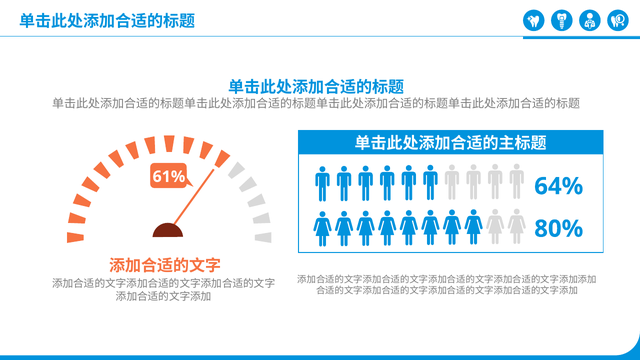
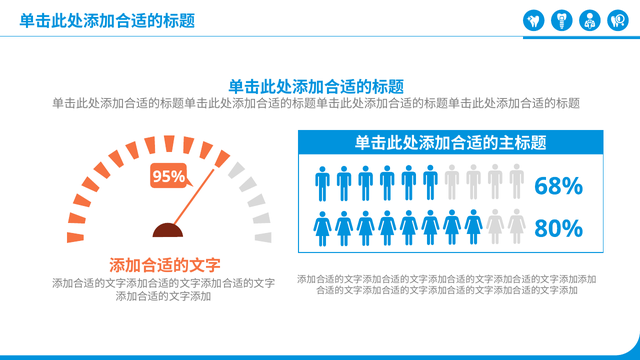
61%: 61% -> 95% (169, 177)
64%: 64% -> 68% (559, 186)
